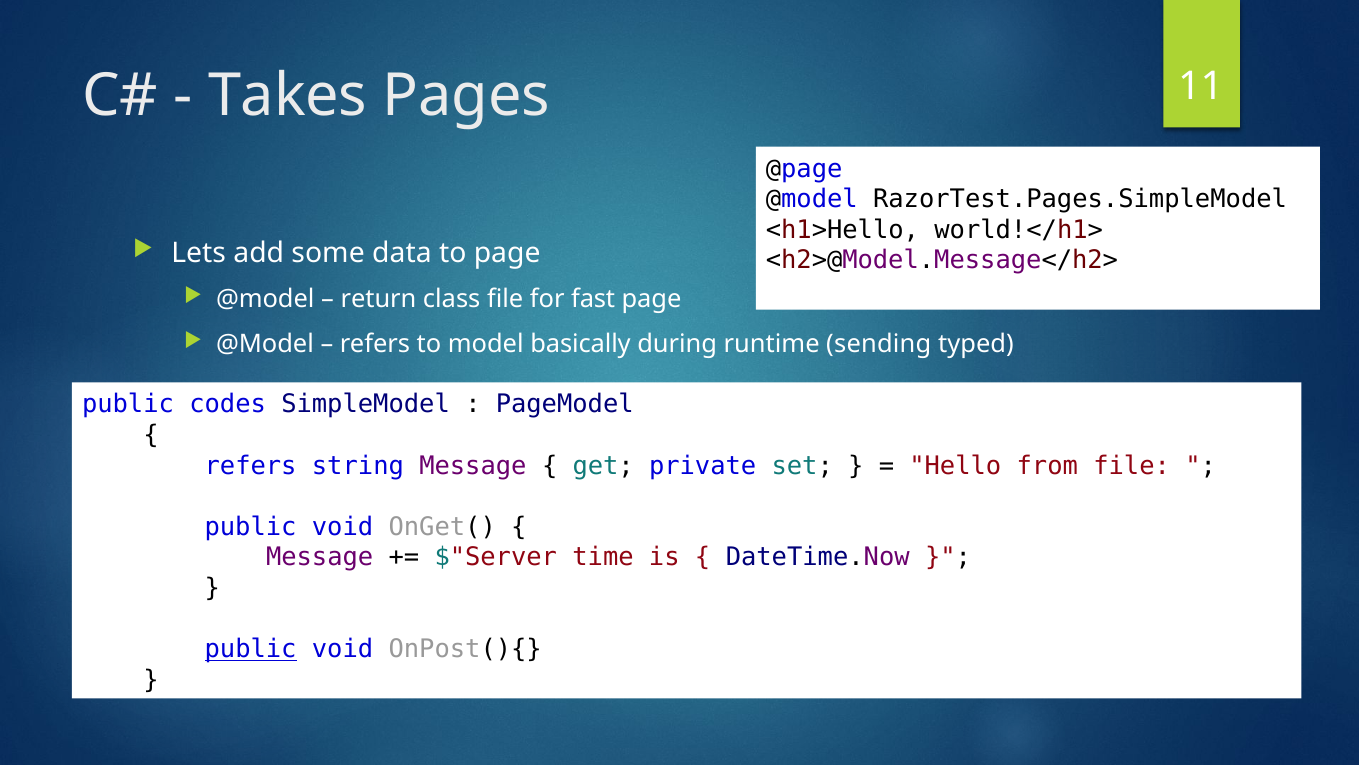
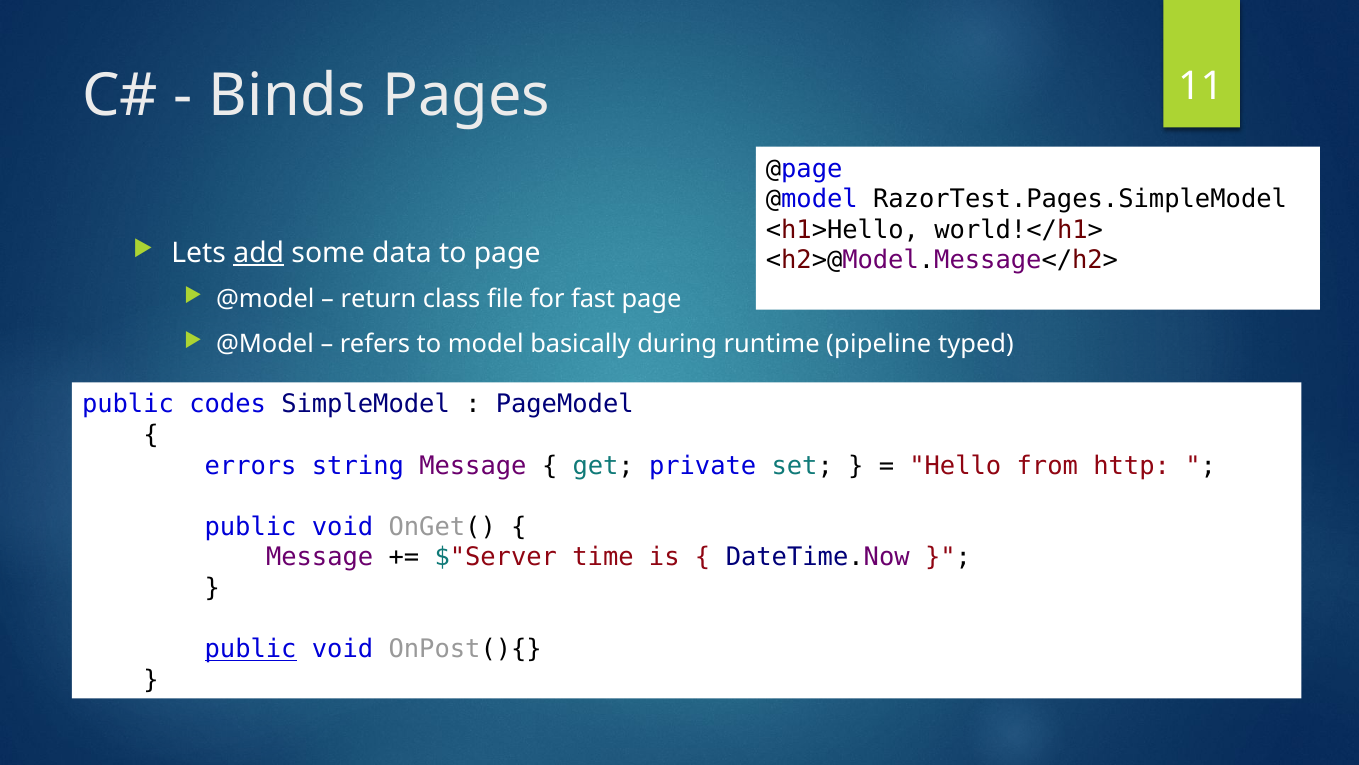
Takes: Takes -> Binds (287, 95)
add underline: none -> present (259, 253)
sending: sending -> pipeline (879, 344)
refers: refers -> errors (251, 465)
from file: file -> http (1132, 465)
